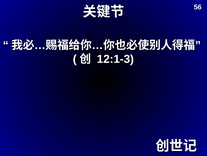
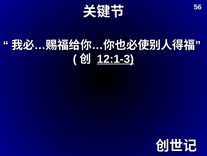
12:1-3 underline: none -> present (115, 59)
